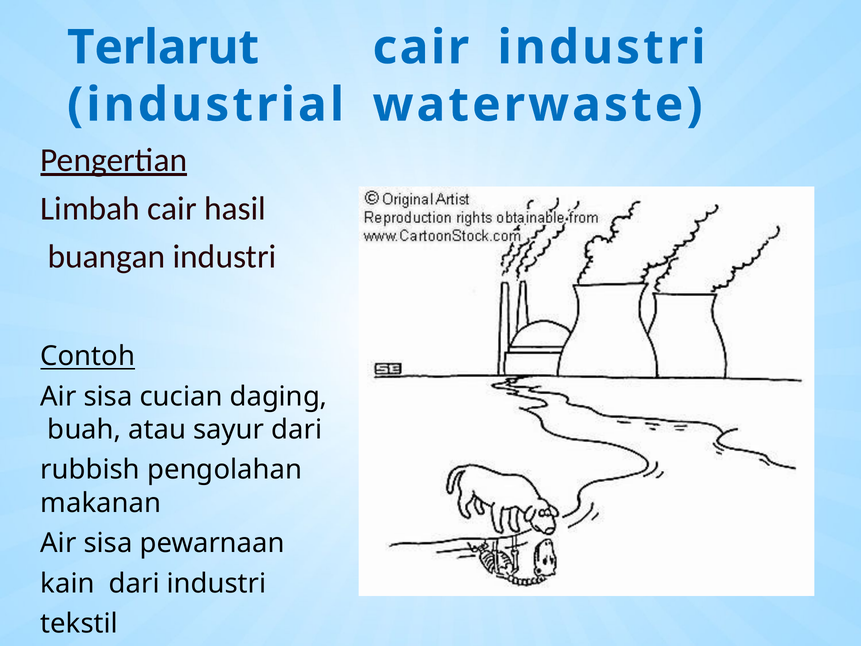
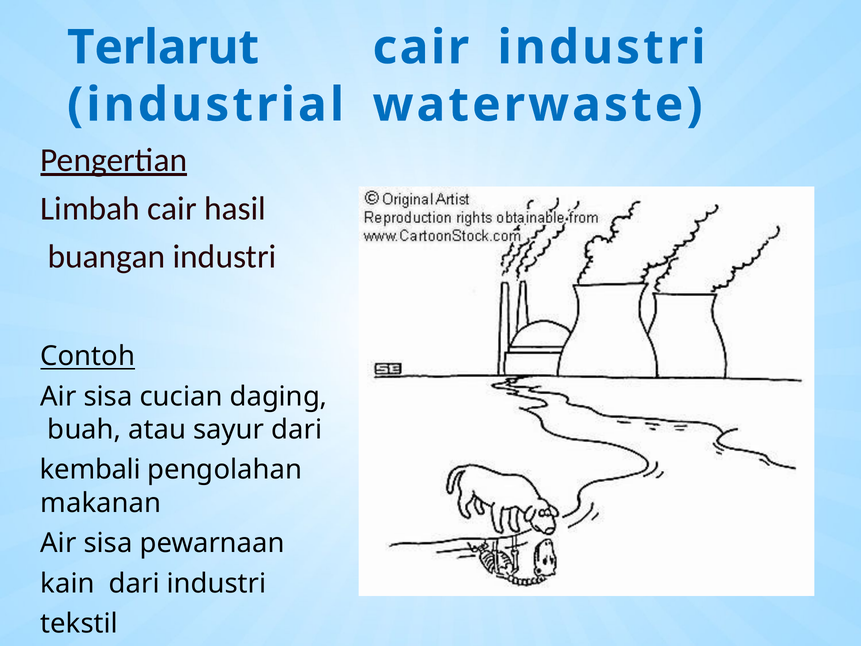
rubbish: rubbish -> kembali (90, 470)
